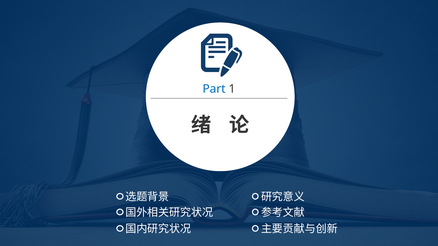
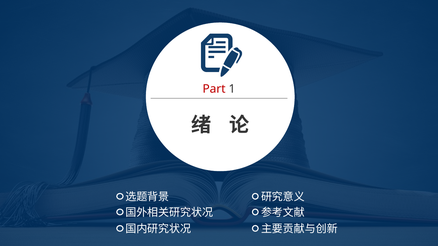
Part colour: blue -> red (214, 89)
